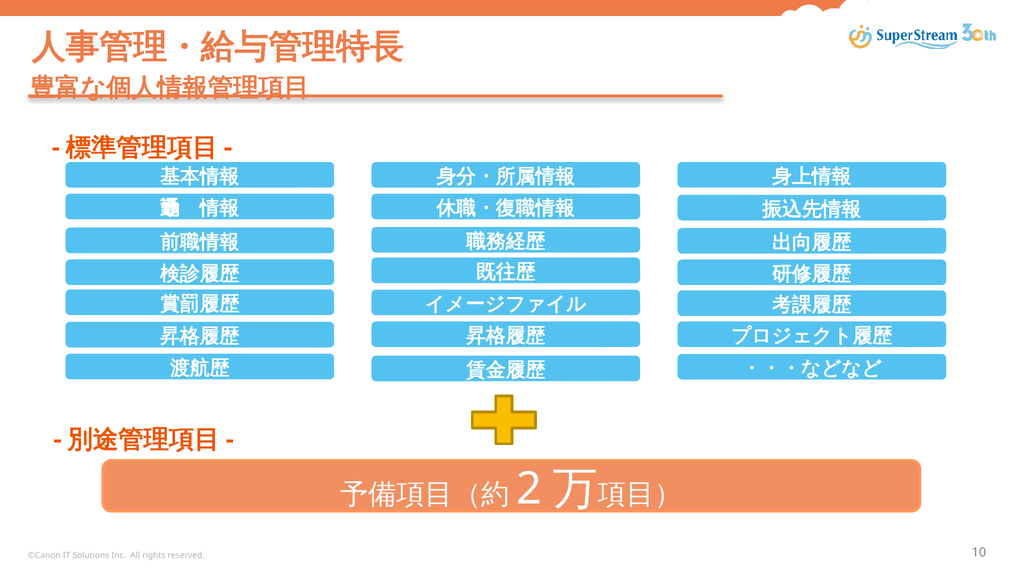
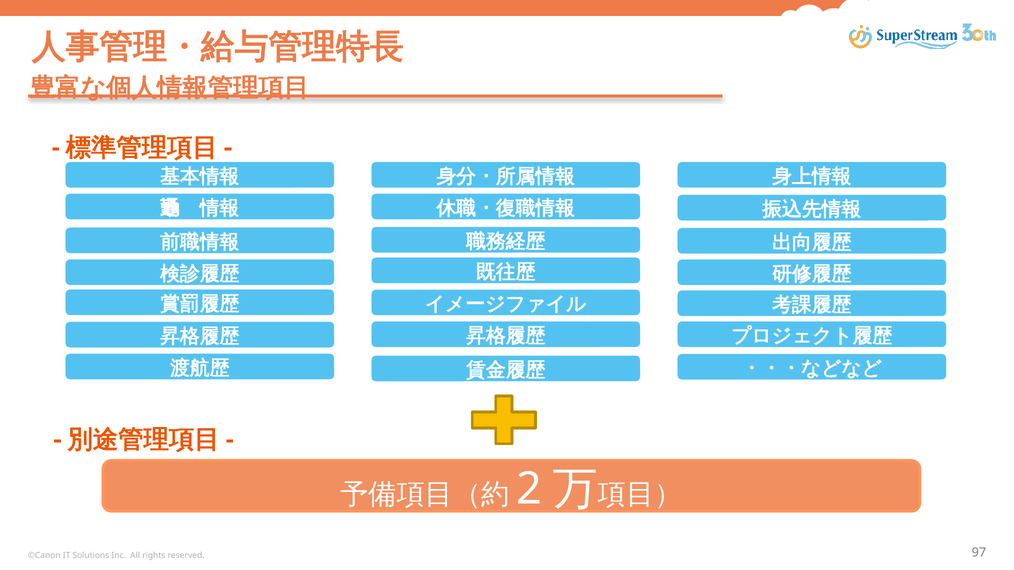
10: 10 -> 97 (979, 553)
